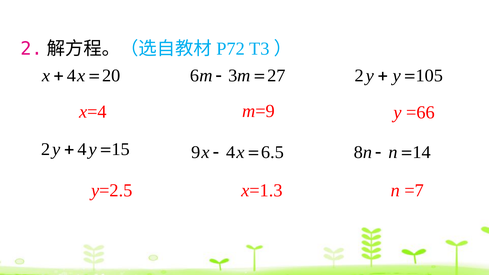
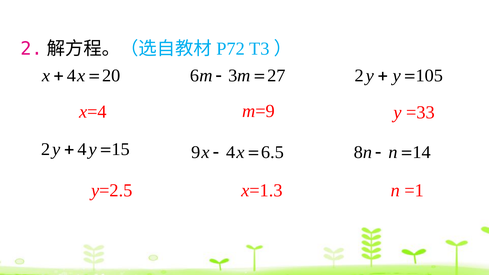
=66: =66 -> =33 (420, 112)
=7: =7 -> =1 (414, 190)
